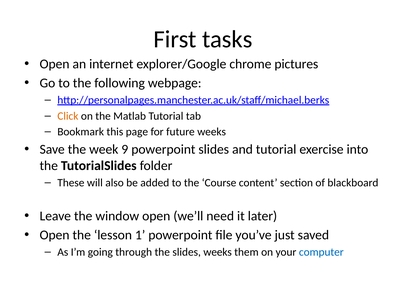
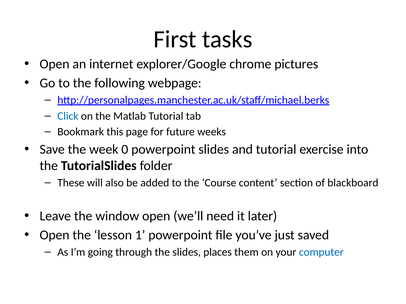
Click colour: orange -> blue (68, 116)
9: 9 -> 0 (125, 150)
slides weeks: weeks -> places (218, 252)
